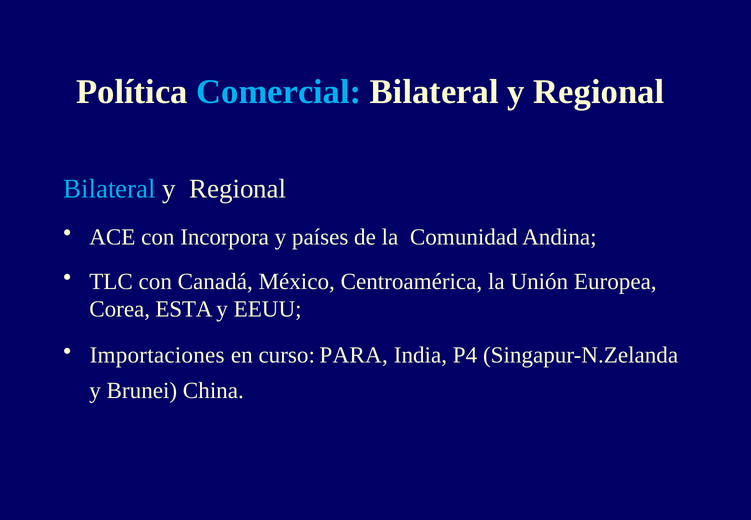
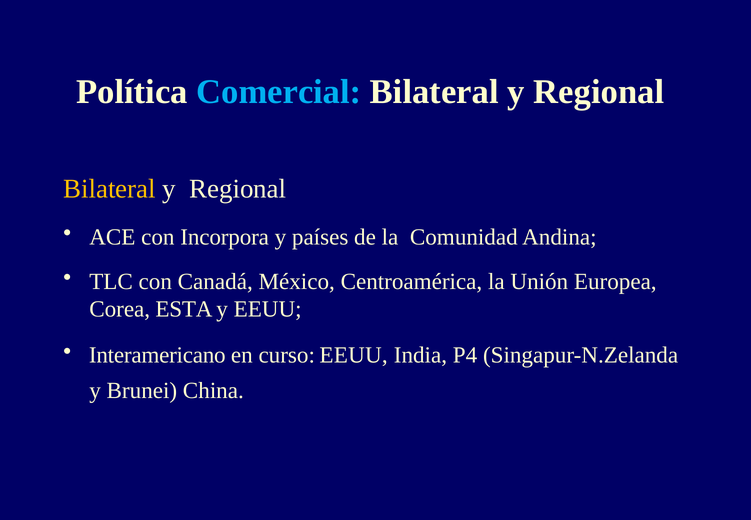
Bilateral colour: light blue -> yellow (110, 189)
Importaciones: Importaciones -> Interamericano (157, 355)
curso PARA: PARA -> EEUU (354, 355)
